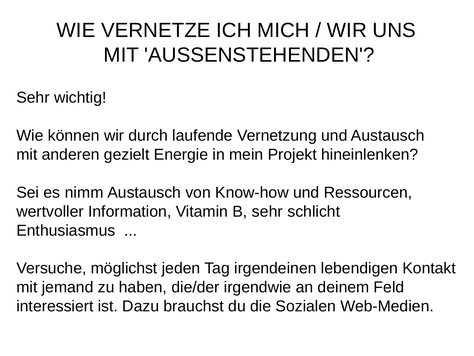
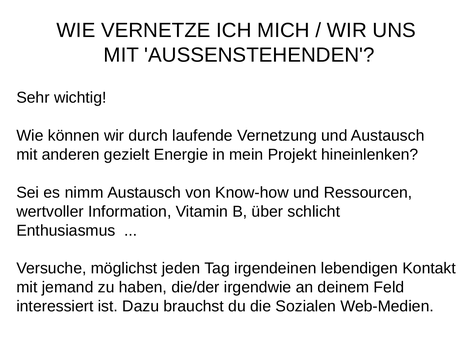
B sehr: sehr -> über (267, 211)
